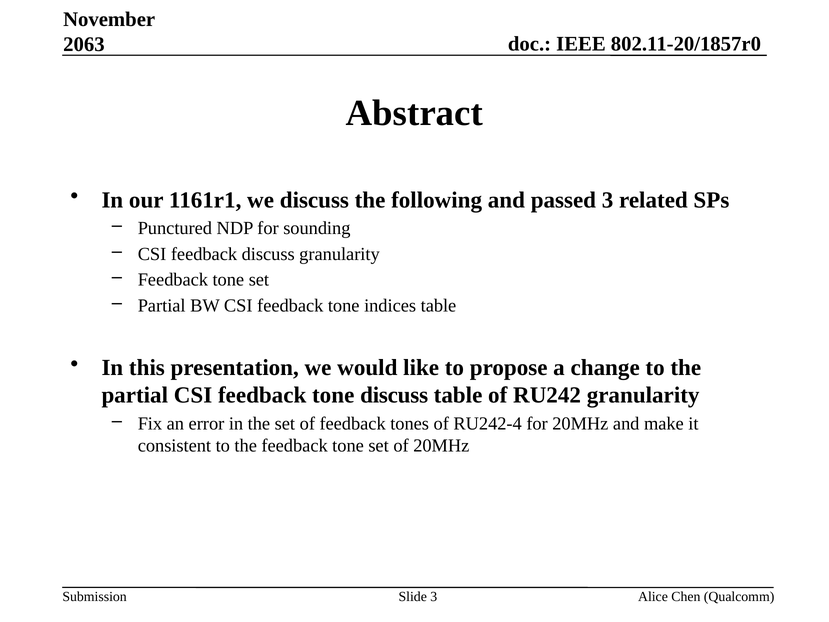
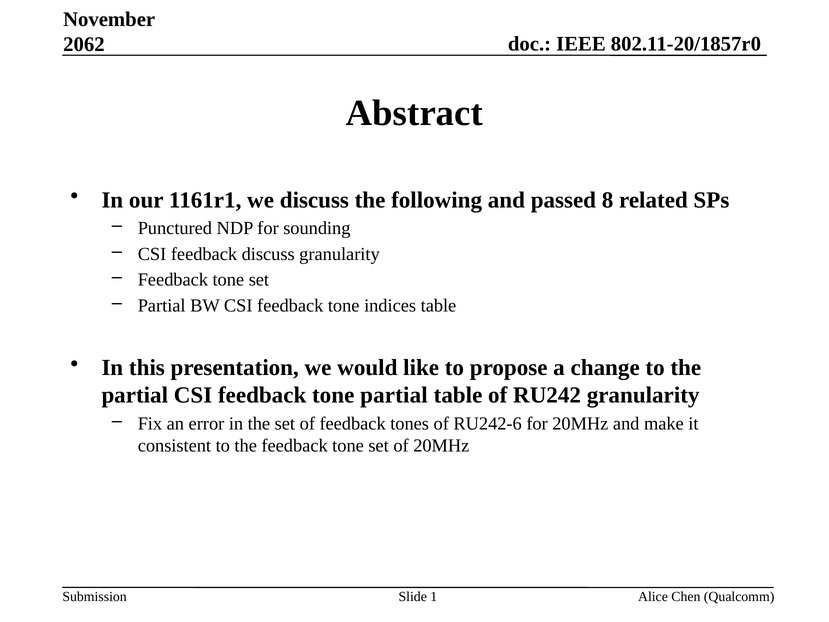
2063: 2063 -> 2062 (84, 44)
passed 3: 3 -> 8 (608, 200)
tone discuss: discuss -> partial (394, 395)
RU242-4: RU242-4 -> RU242-6 (488, 423)
Slide 3: 3 -> 1 (434, 596)
